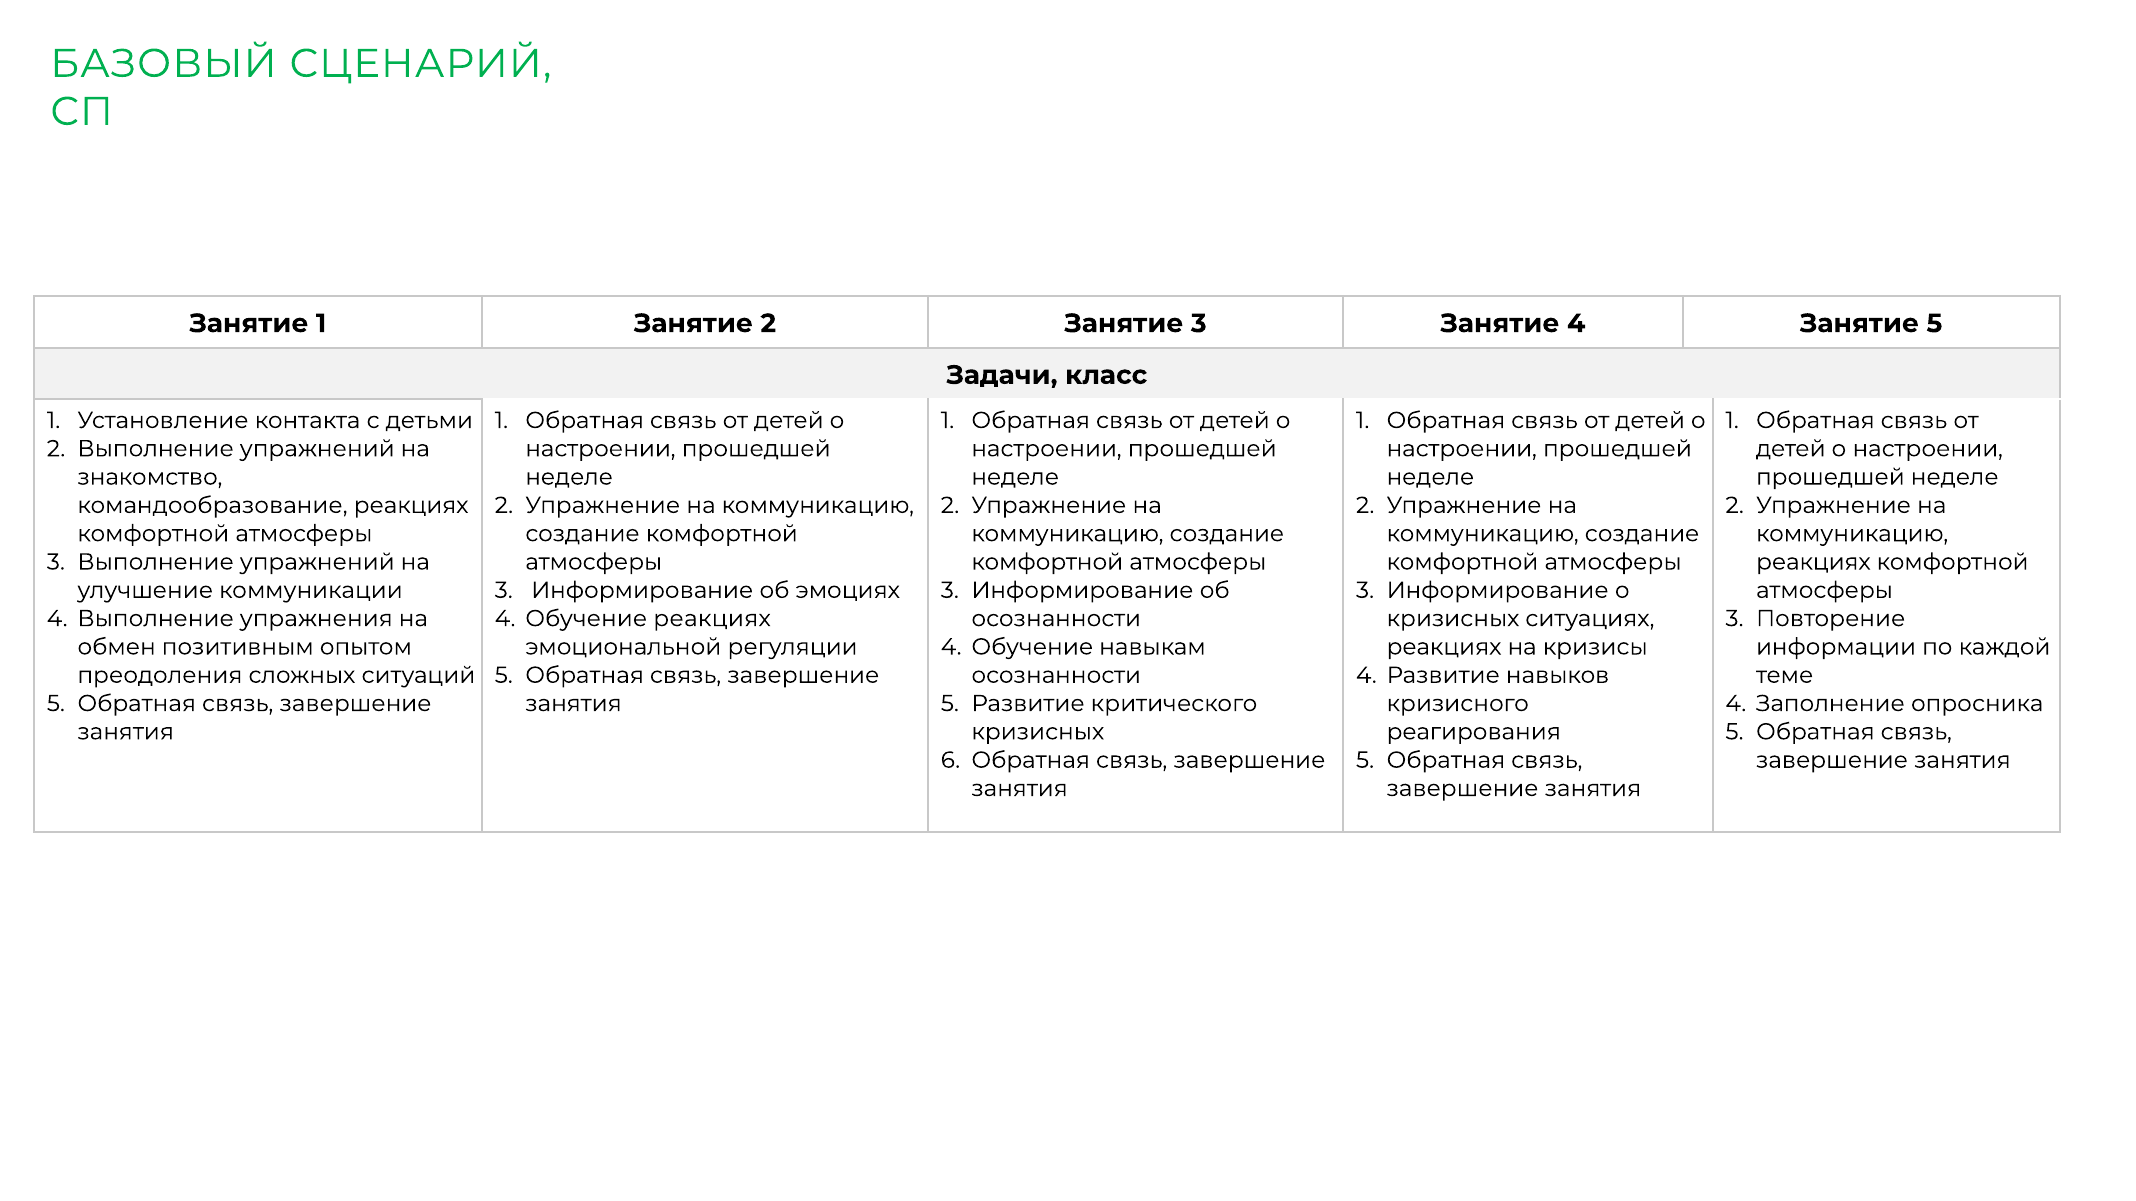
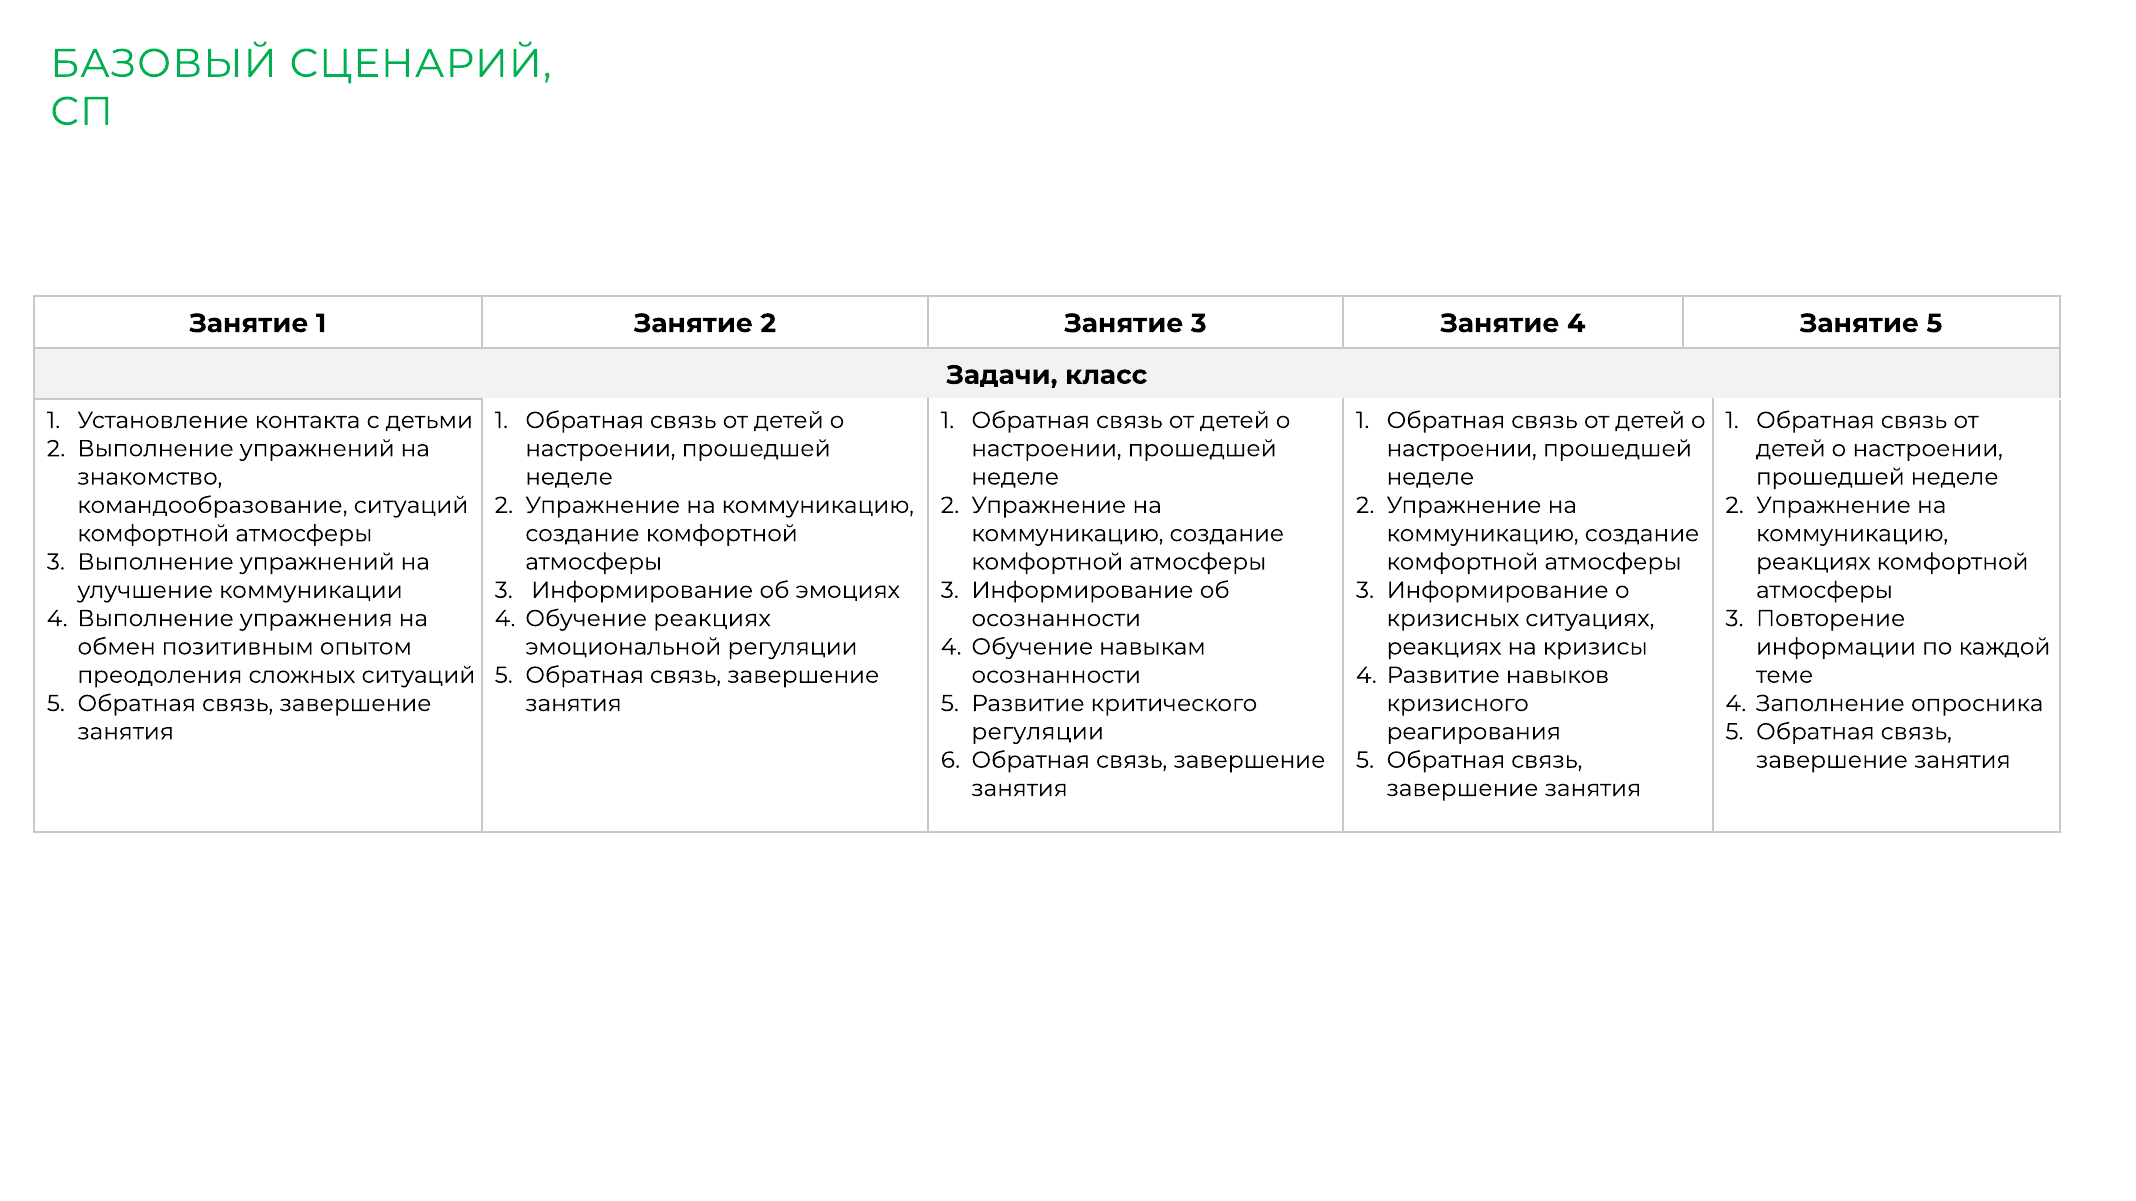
командообразование реакциях: реакциях -> ситуаций (411, 506)
кризисных: кризисных -> регуляции (1038, 732)
